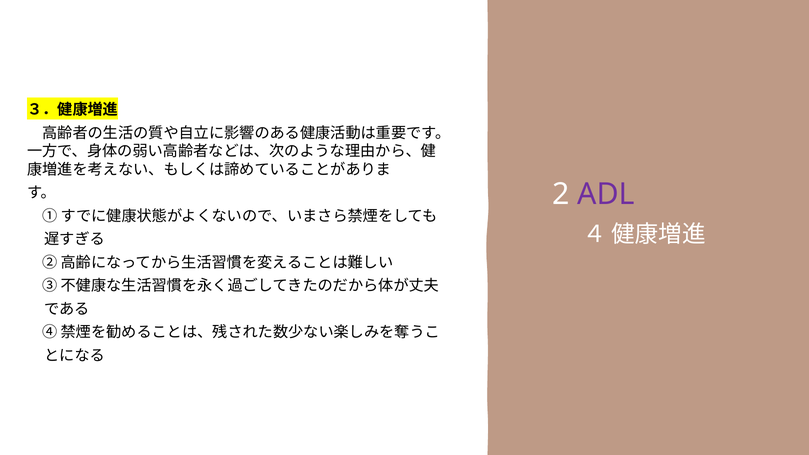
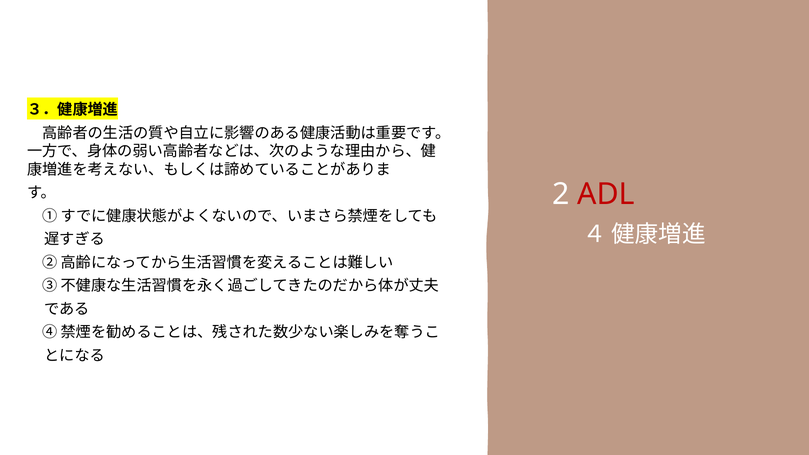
ADL colour: purple -> red (606, 194)
